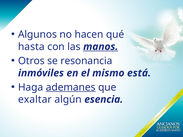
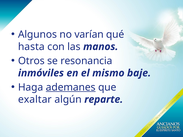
hacen: hacen -> varían (89, 35)
manos underline: present -> none (101, 47)
está: está -> baje (139, 73)
esencia: esencia -> reparte (104, 100)
